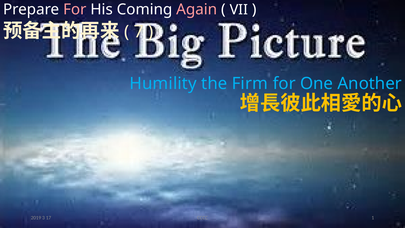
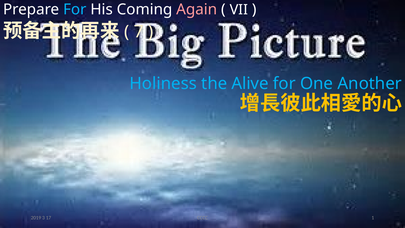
For colour: pink -> light blue (75, 10)
Humility: Humility -> Holiness (163, 83)
Firm: Firm -> Alive (250, 83)
